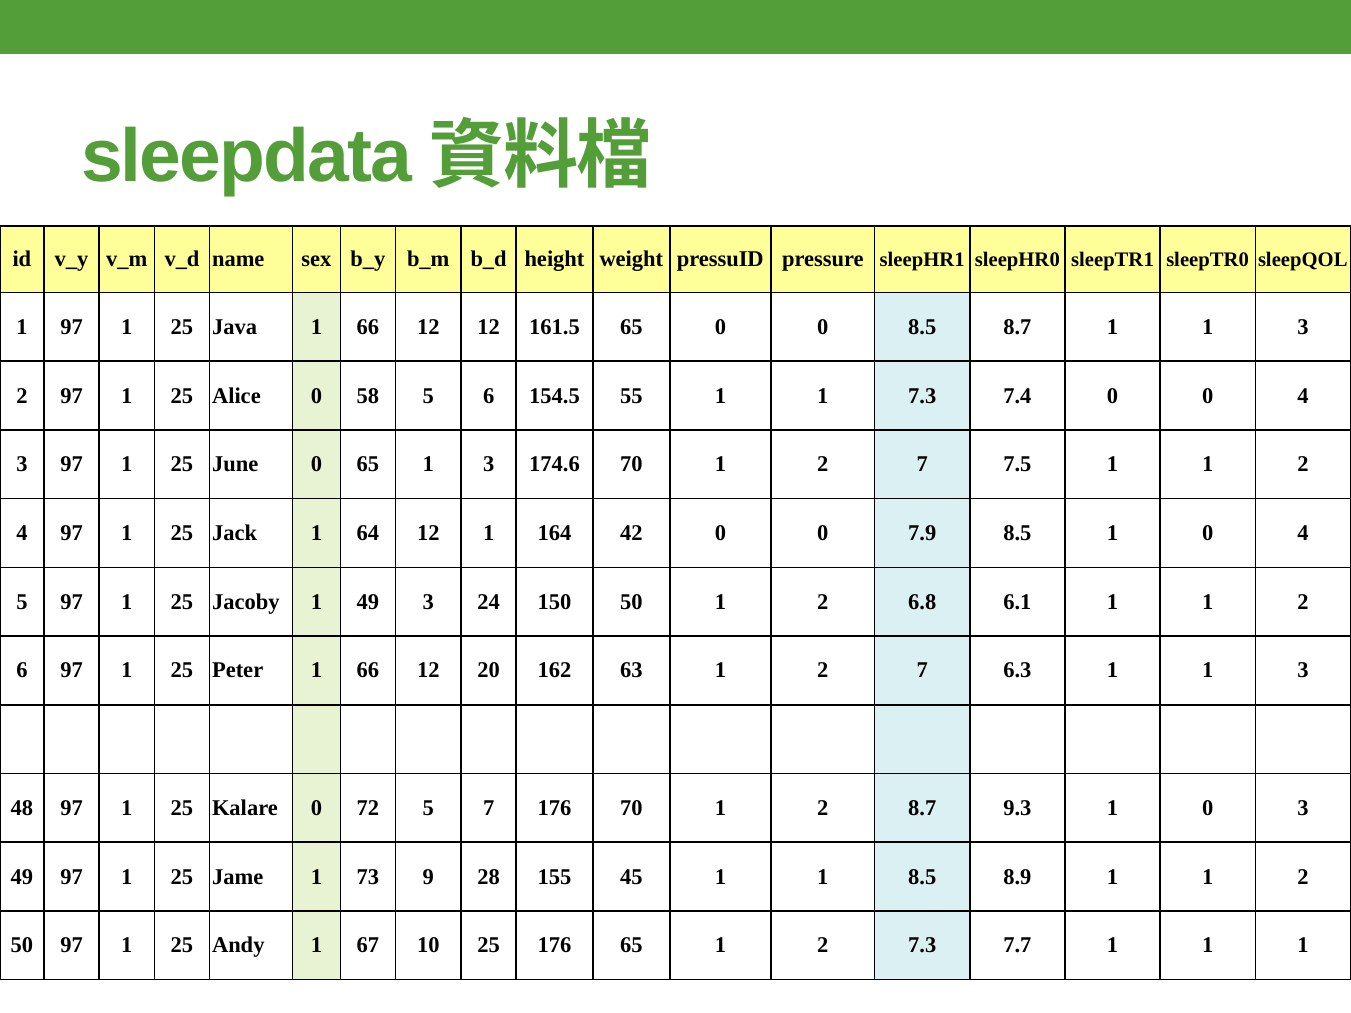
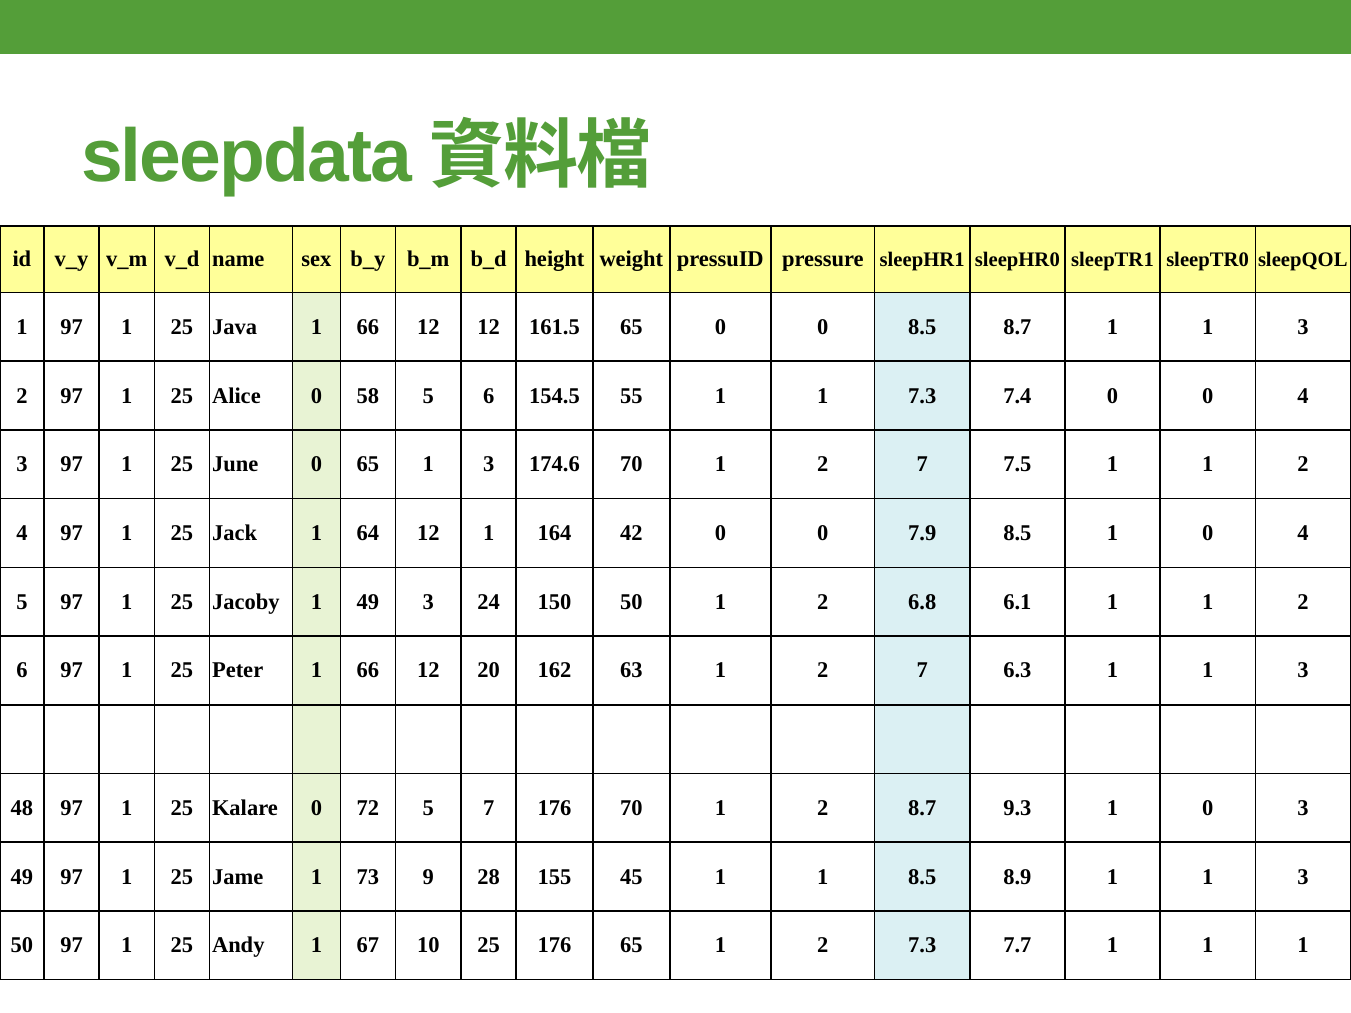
8.9 1 1 2: 2 -> 3 (1303, 877)
